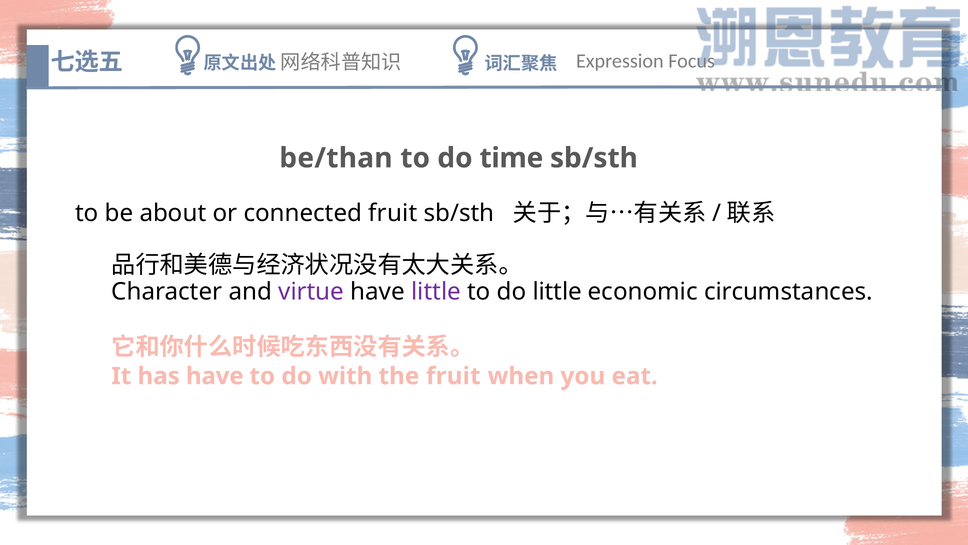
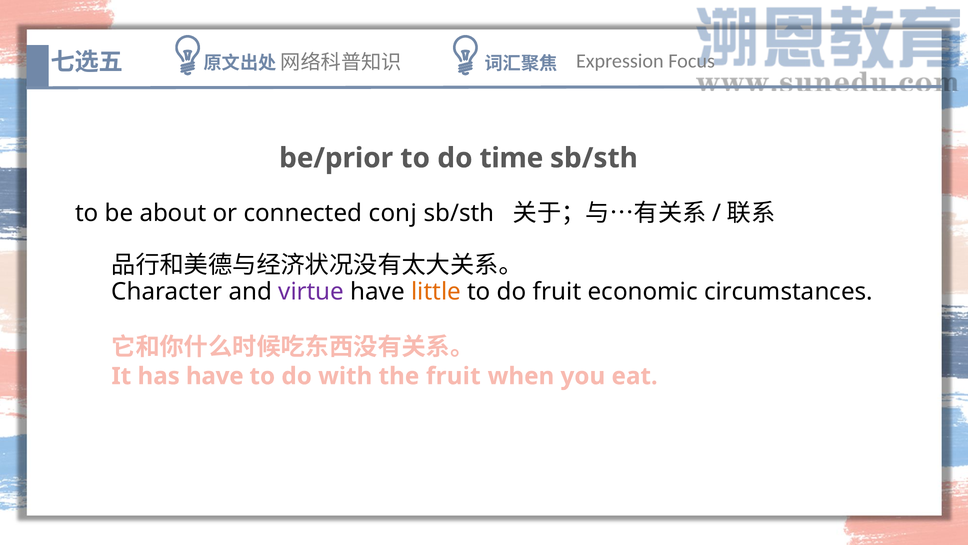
be/than: be/than -> be/prior (336, 158)
connected fruit: fruit -> conj (393, 213)
little colour: purple -> orange (436, 291)
do little: little -> fruit (557, 291)
